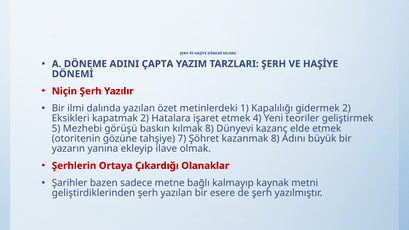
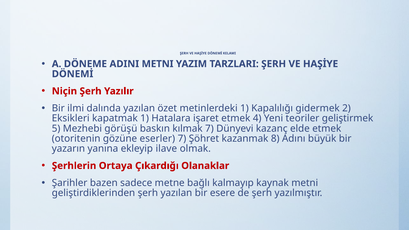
ADINI ÇAPTA: ÇAPTA -> METNI (158, 64)
kapatmak 2: 2 -> 1 (145, 118)
kılmak 8: 8 -> 7 (209, 129)
tahşiye: tahşiye -> eserler (157, 139)
